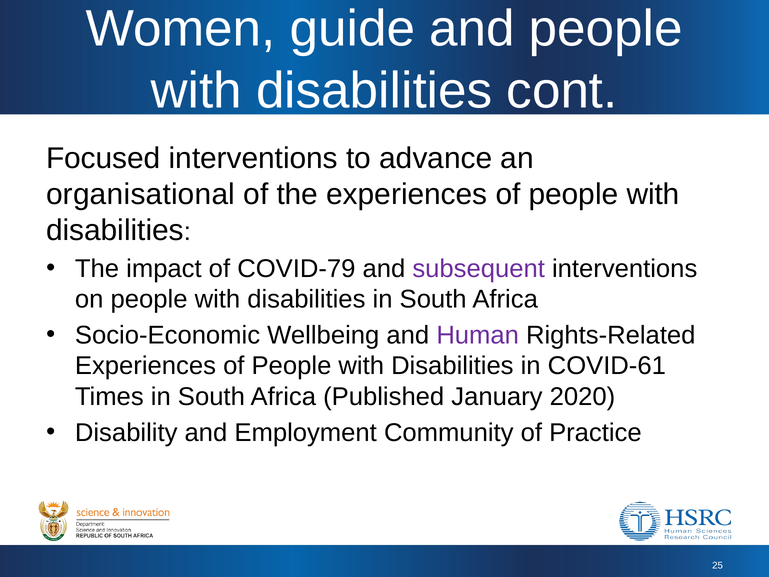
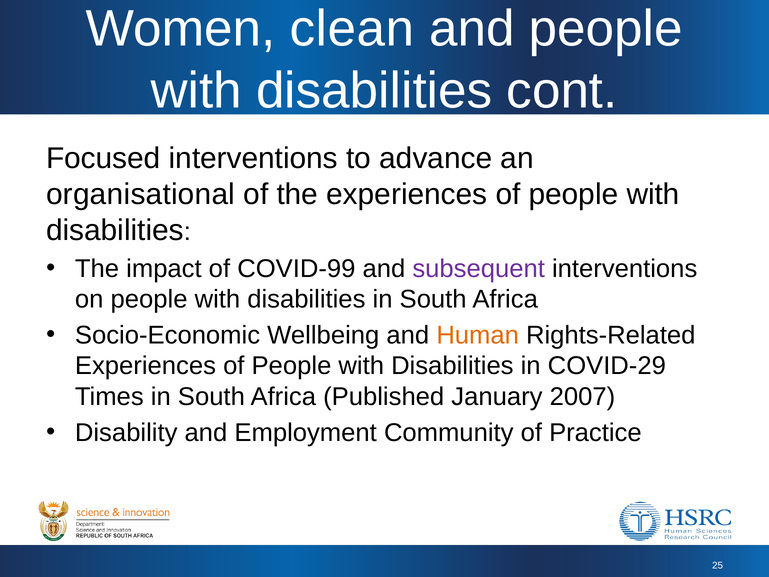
guide: guide -> clean (352, 29)
COVID-79: COVID-79 -> COVID-99 (296, 268)
Human colour: purple -> orange (478, 335)
COVID-61: COVID-61 -> COVID-29 (607, 366)
2020: 2020 -> 2007 (582, 397)
